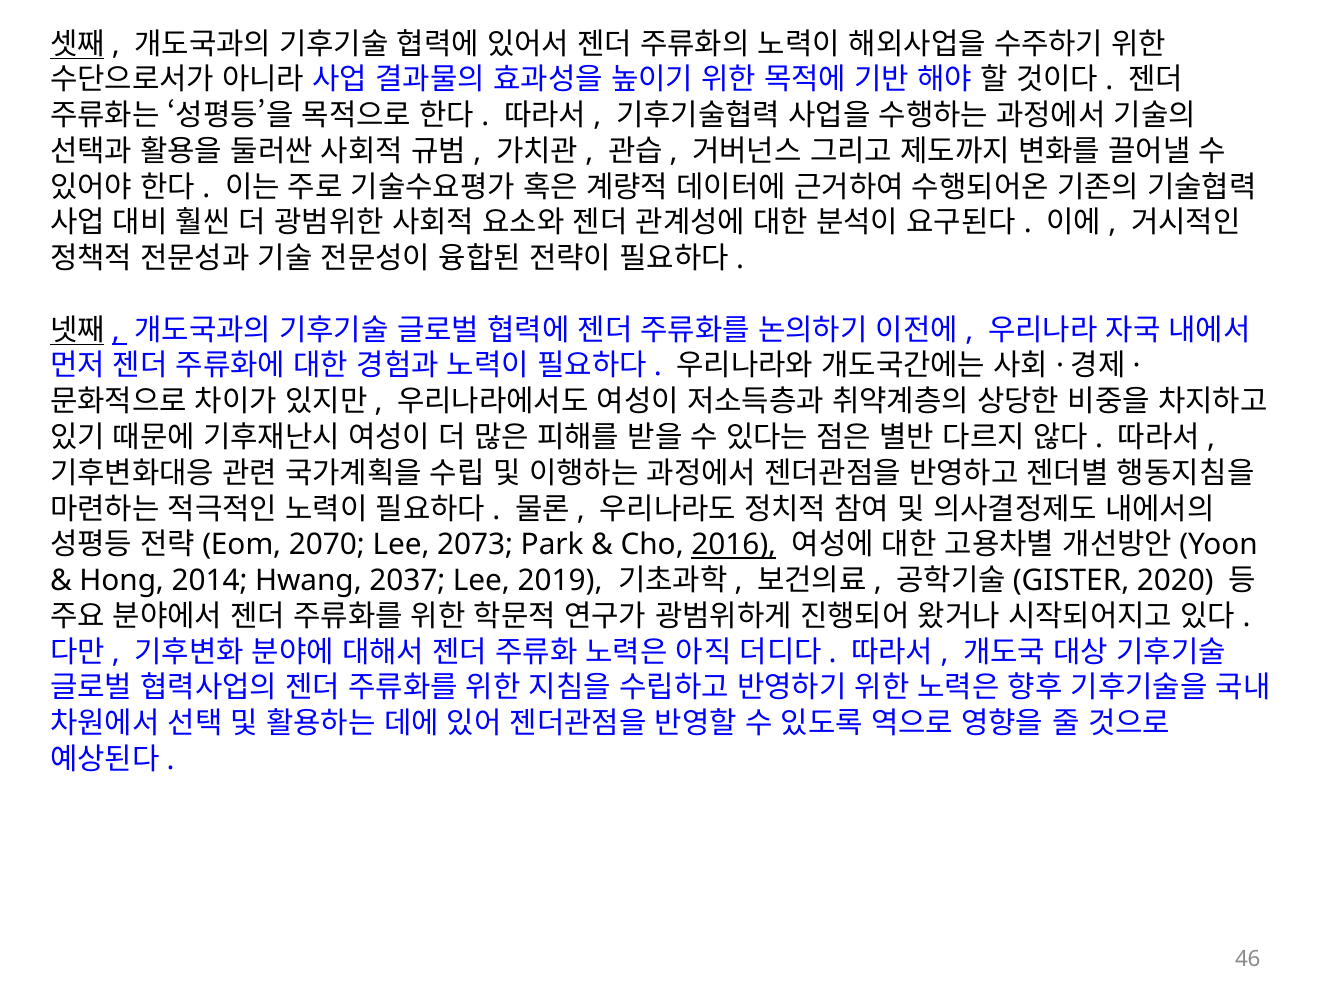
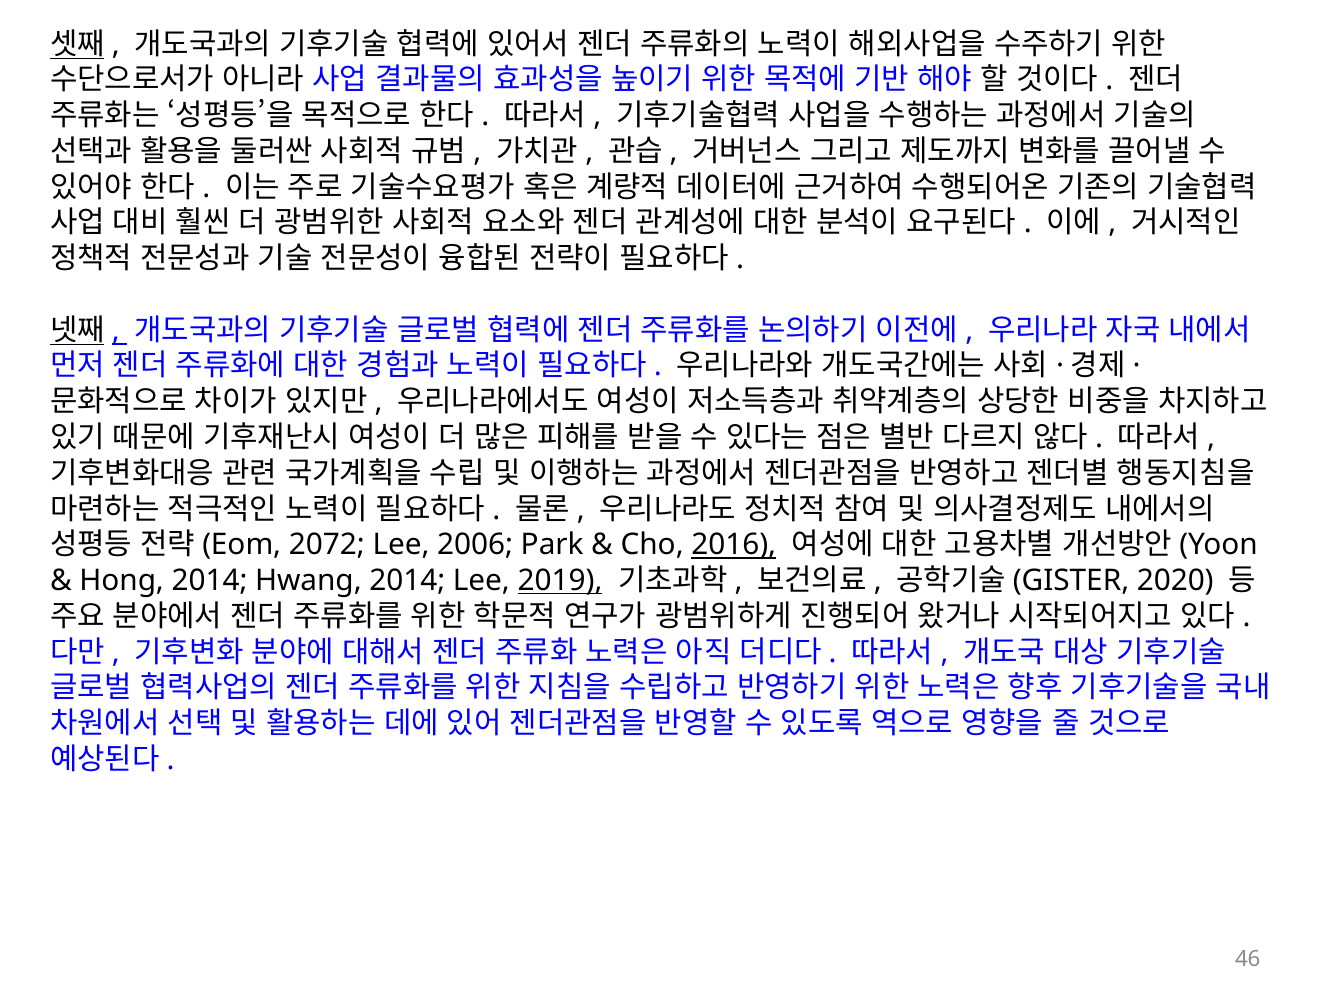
2070: 2070 -> 2072 (327, 545)
2073: 2073 -> 2006 (475, 545)
Hwang 2037: 2037 -> 2014 (407, 581)
2019 underline: none -> present (560, 581)
